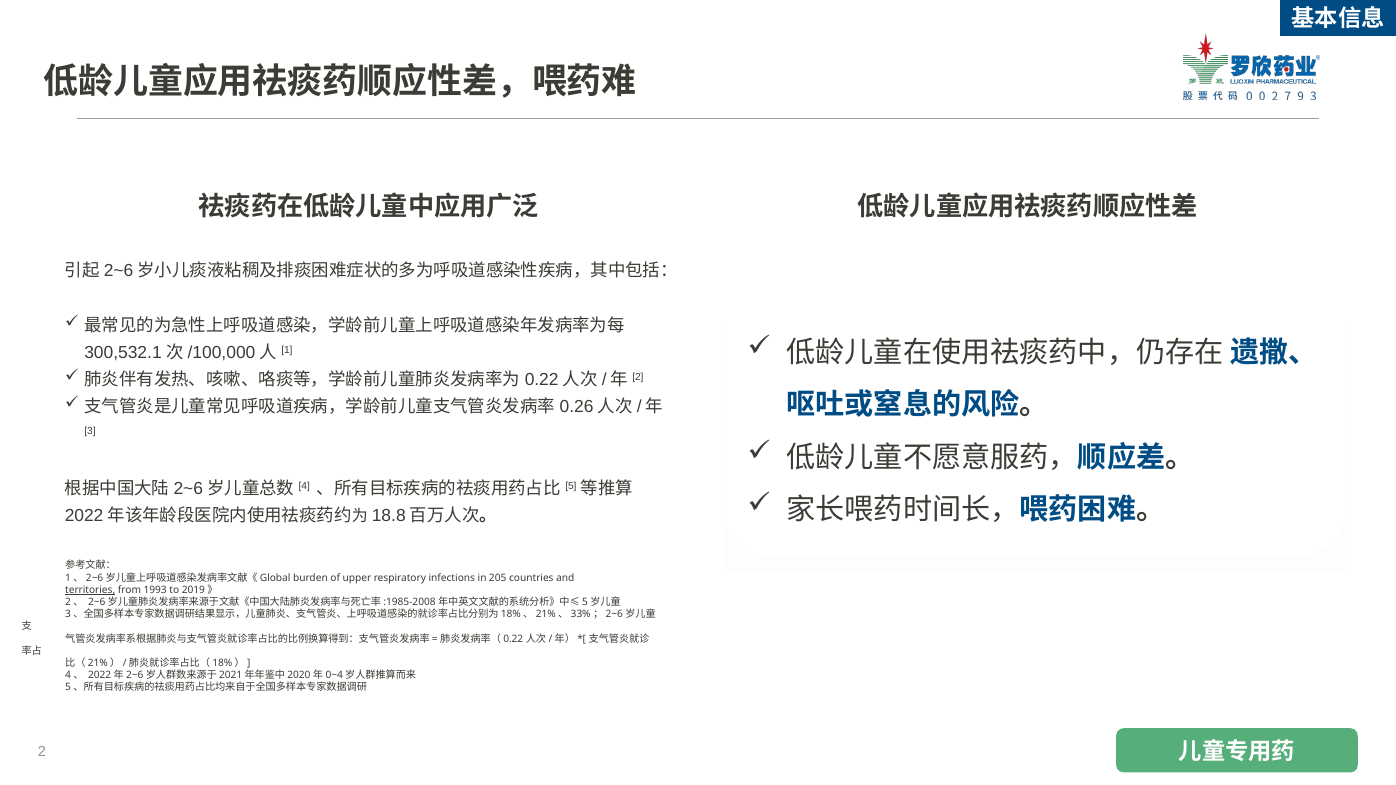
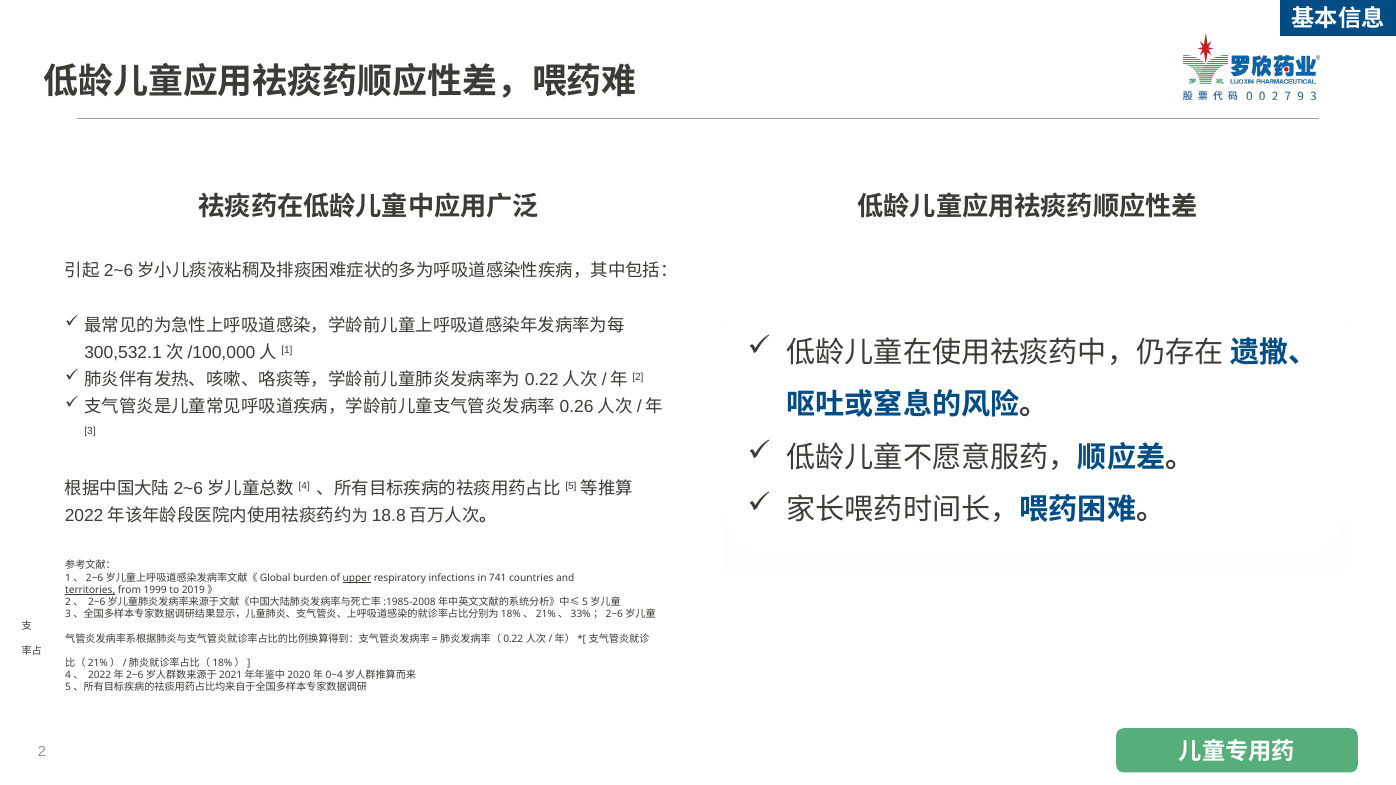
upper underline: none -> present (357, 578)
205: 205 -> 741 (498, 578)
1993: 1993 -> 1999 (155, 590)
